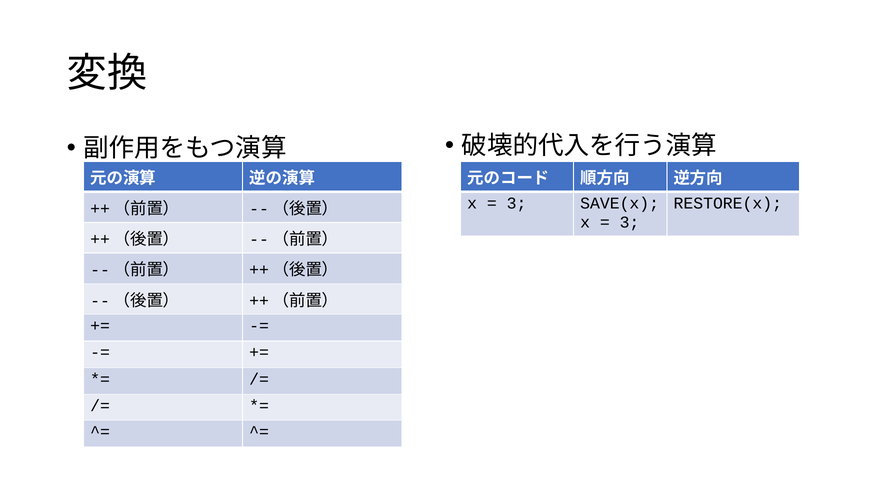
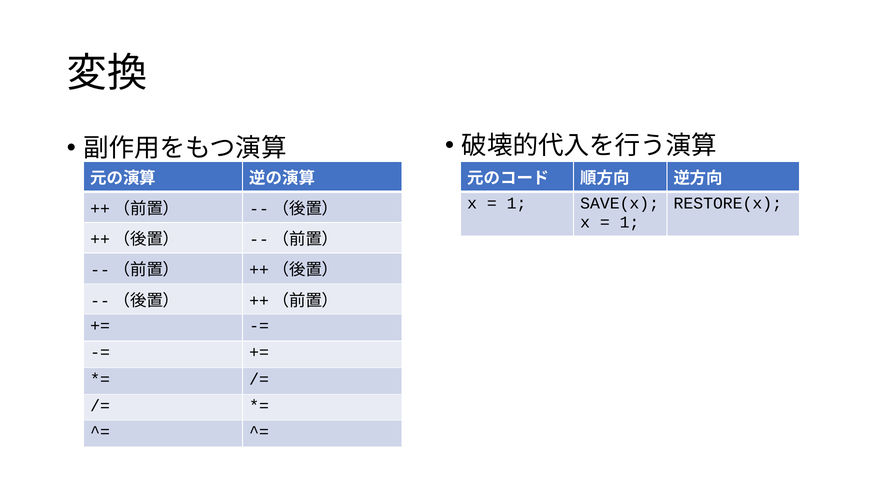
3: 3 -> 1 (517, 204)
3: 3 -> 1 (629, 222)
